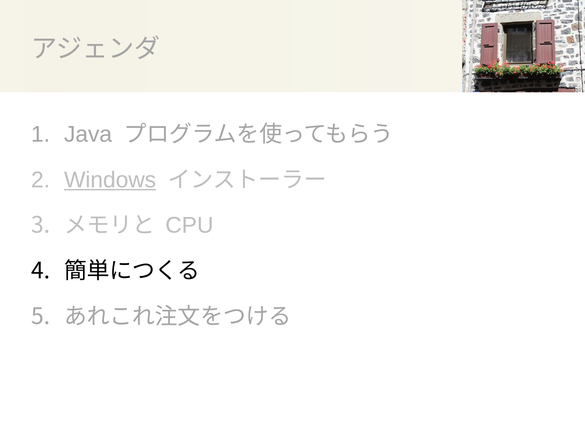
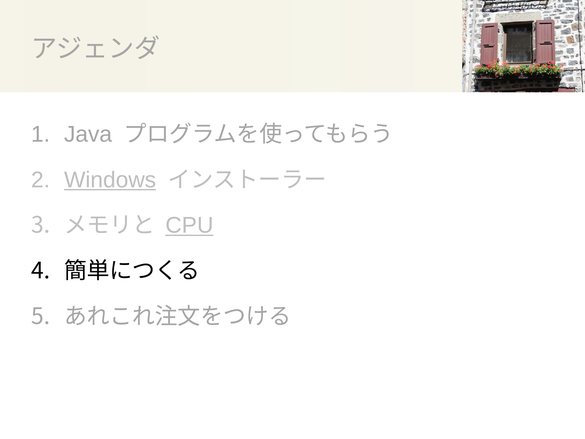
CPU underline: none -> present (189, 225)
